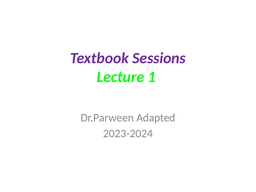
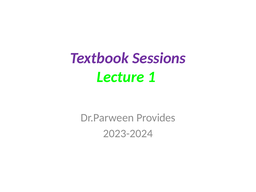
Adapted: Adapted -> Provides (156, 118)
